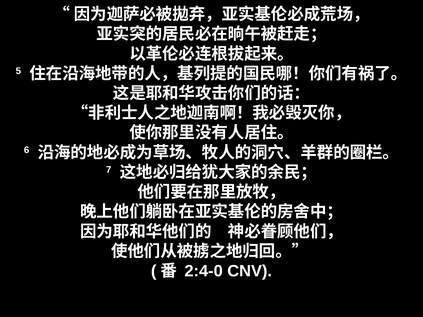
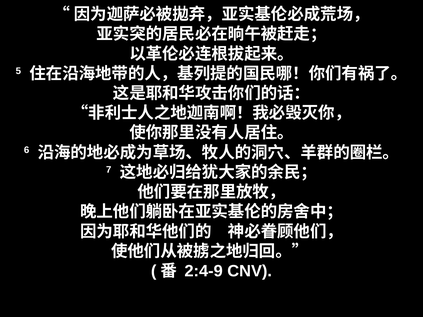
2:4-0: 2:4-0 -> 2:4-9 (204, 271)
